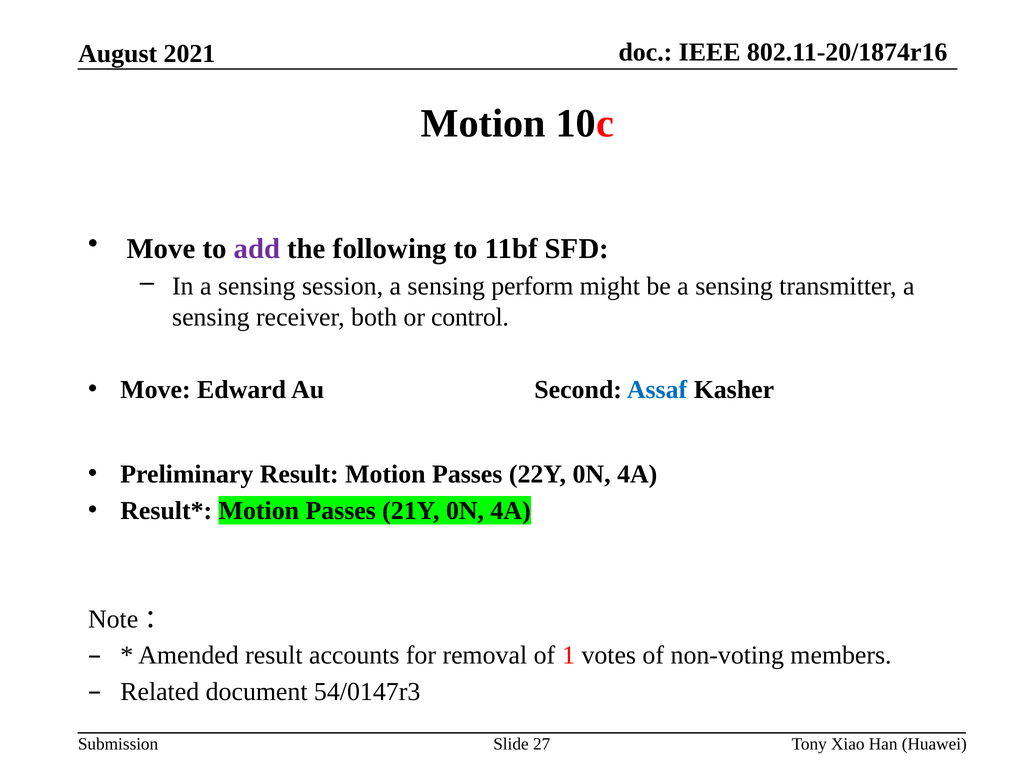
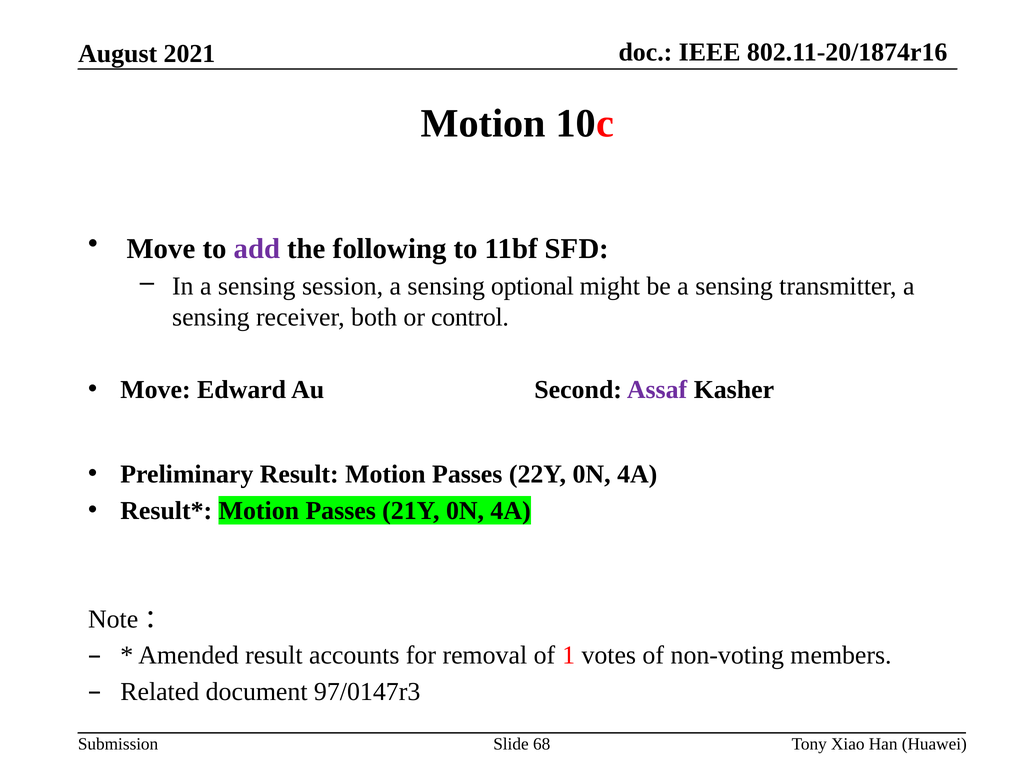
perform: perform -> optional (532, 286)
Assaf colour: blue -> purple (657, 390)
54/0147r3: 54/0147r3 -> 97/0147r3 (367, 692)
27: 27 -> 68 (542, 744)
